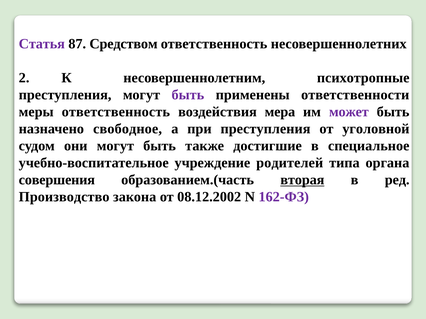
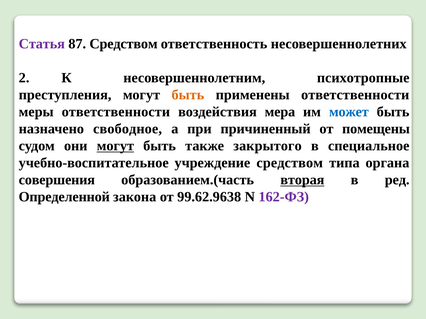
быть colour: purple -> orange (188, 95)
меры ответственность: ответственность -> ответственности (116, 112)
может colour: purple -> blue (349, 112)
при преступления: преступления -> причиненный (266, 129)
уголовной: уголовной -> помещены (376, 129)
могут underline: none -> present (115, 146)
достигшие: достигшие -> закрытого (268, 146)
учреждение родителей: родителей -> средством (290, 163)
Производство: Производство -> Определенной (64, 197)
08.12.2002: 08.12.2002 -> 99.62.9638 (209, 197)
